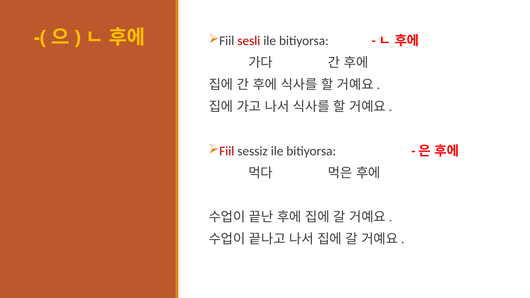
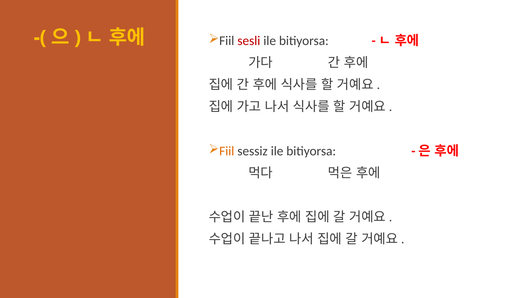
Fiil colour: red -> orange (227, 151)
